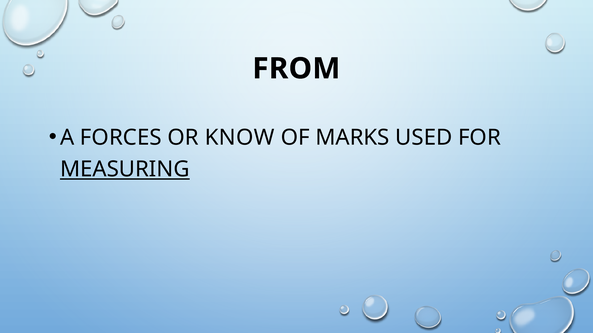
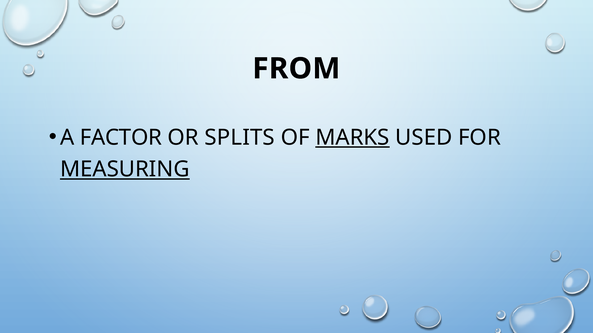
FORCES: FORCES -> FACTOR (121, 138)
KNOW: KNOW -> SPLITS (240, 138)
MARKS underline: none -> present (352, 138)
